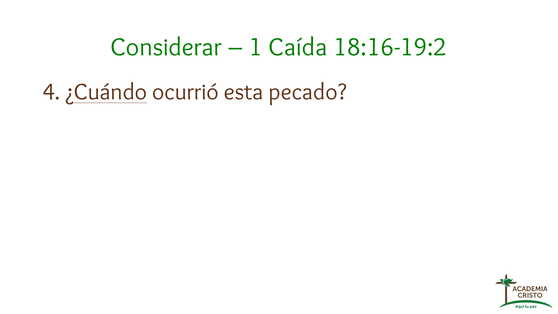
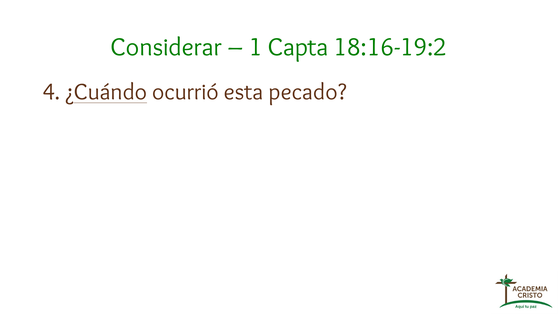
Caída: Caída -> Capta (298, 47)
